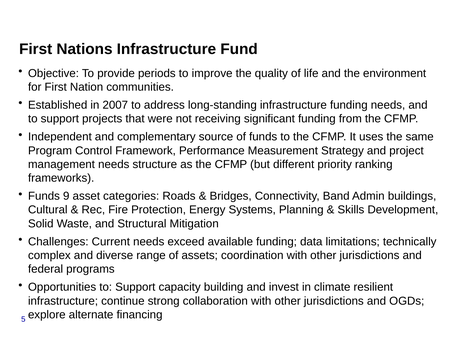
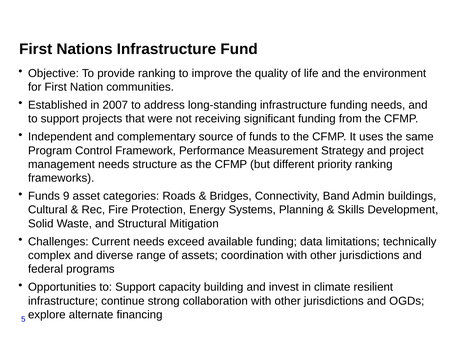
provide periods: periods -> ranking (157, 73)
